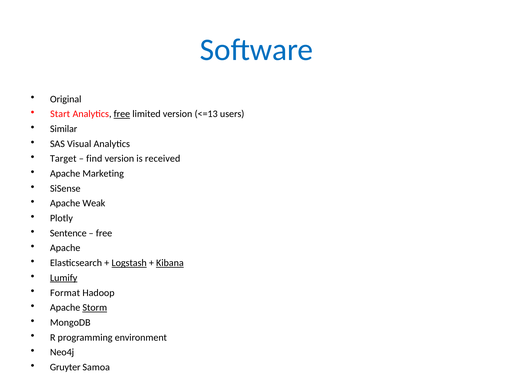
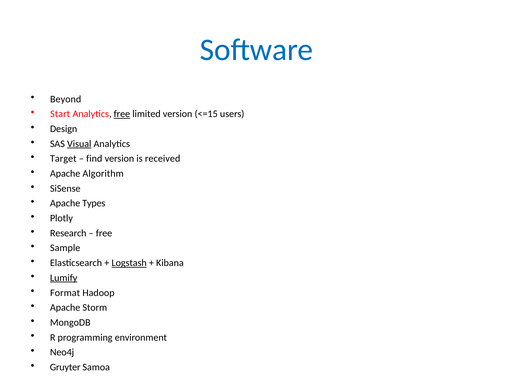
Original: Original -> Beyond (66, 99)
<=13: <=13 -> <=15 (206, 114)
Similar: Similar -> Design (64, 129)
Visual underline: none -> present (79, 144)
Marketing: Marketing -> Algorithm (103, 173)
Weak: Weak -> Types (94, 203)
Sentence: Sentence -> Research (68, 233)
Apache: Apache -> Sample (65, 248)
Kibana underline: present -> none (170, 263)
Storm underline: present -> none (95, 307)
